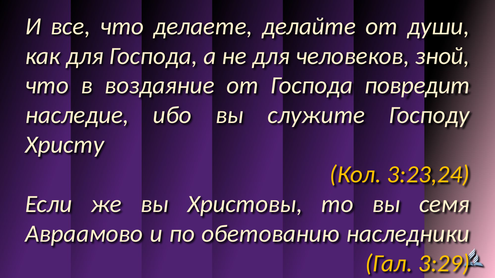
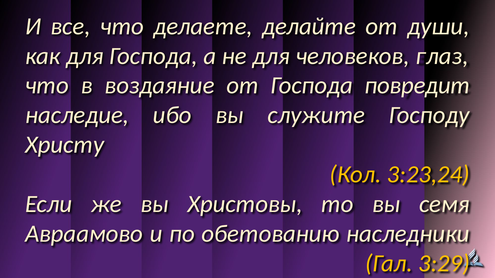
зной: зной -> глаз (442, 56)
